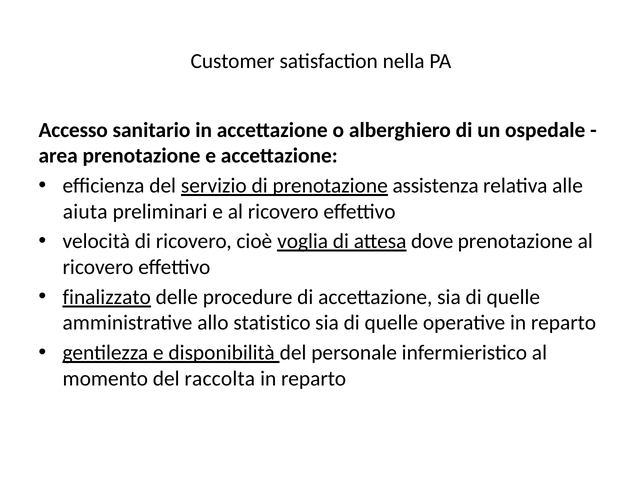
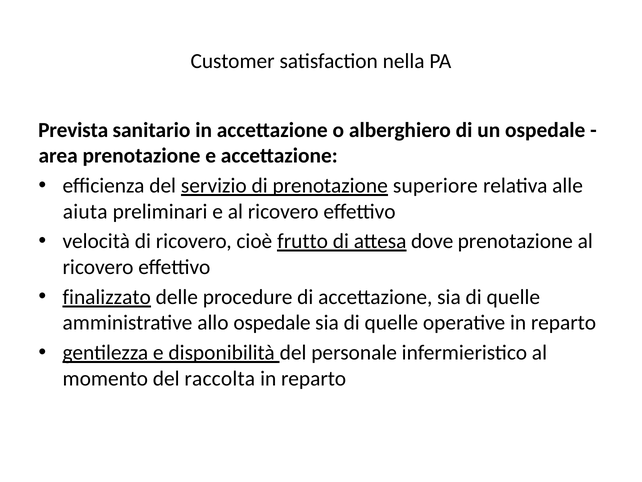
Accesso: Accesso -> Prevista (73, 130)
assistenza: assistenza -> superiore (435, 186)
voglia: voglia -> frutto (303, 241)
allo statistico: statistico -> ospedale (272, 322)
